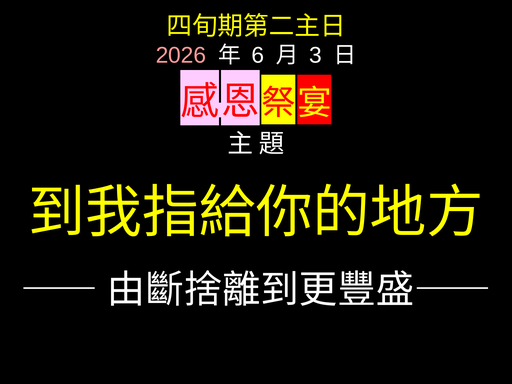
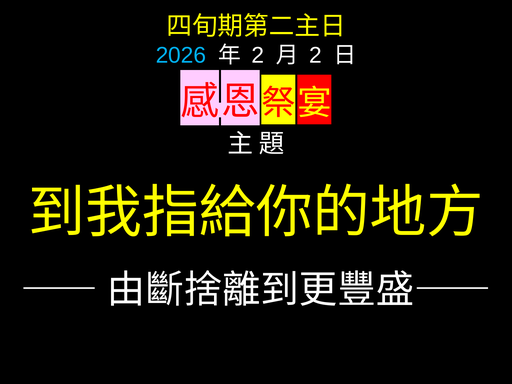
2026 colour: pink -> light blue (181, 55)
6: 6 -> 2 (258, 55)
3: 3 -> 2 (315, 55)
